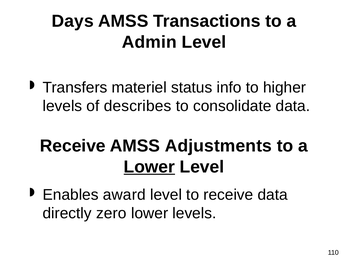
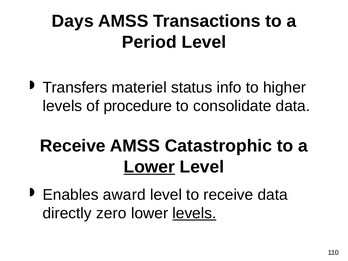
Admin: Admin -> Period (149, 42)
describes: describes -> procedure (138, 106)
Adjustments: Adjustments -> Catastrophic (218, 146)
levels underline: none -> present (194, 213)
